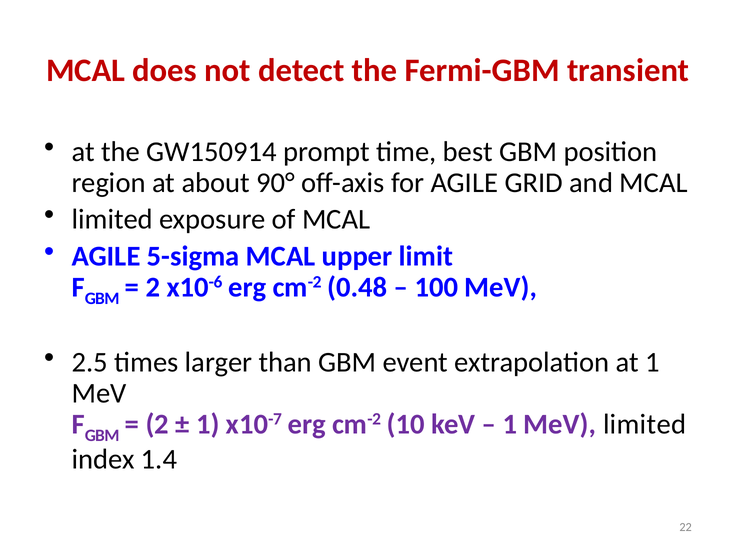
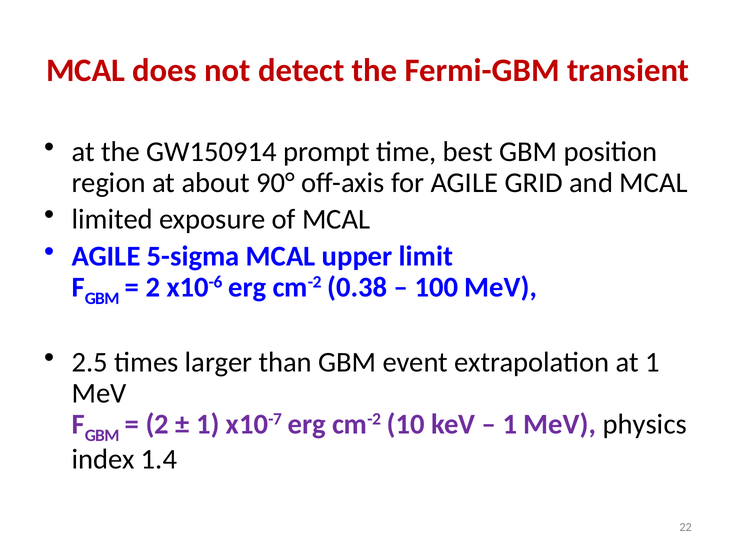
0.48: 0.48 -> 0.38 (357, 287)
MeV limited: limited -> physics (645, 424)
